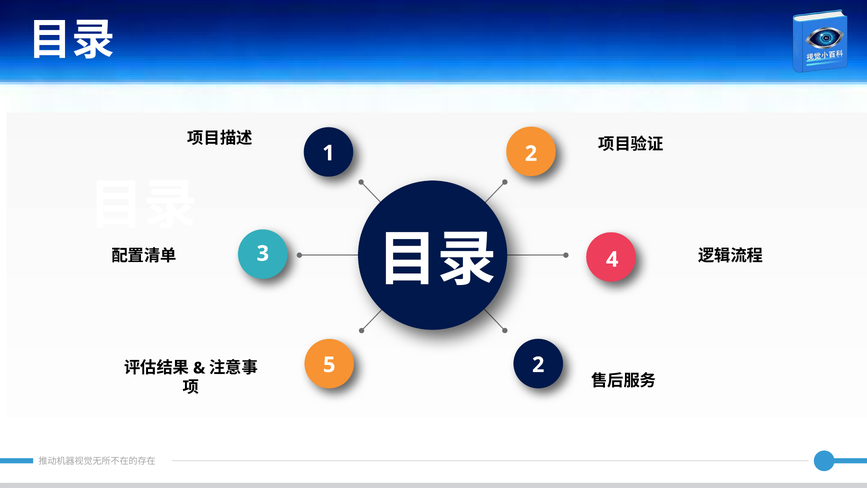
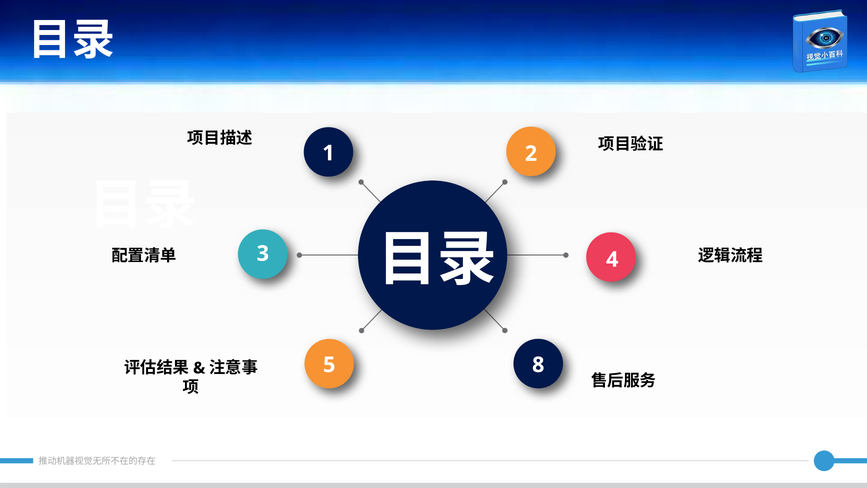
5 2: 2 -> 8 (538, 365)
